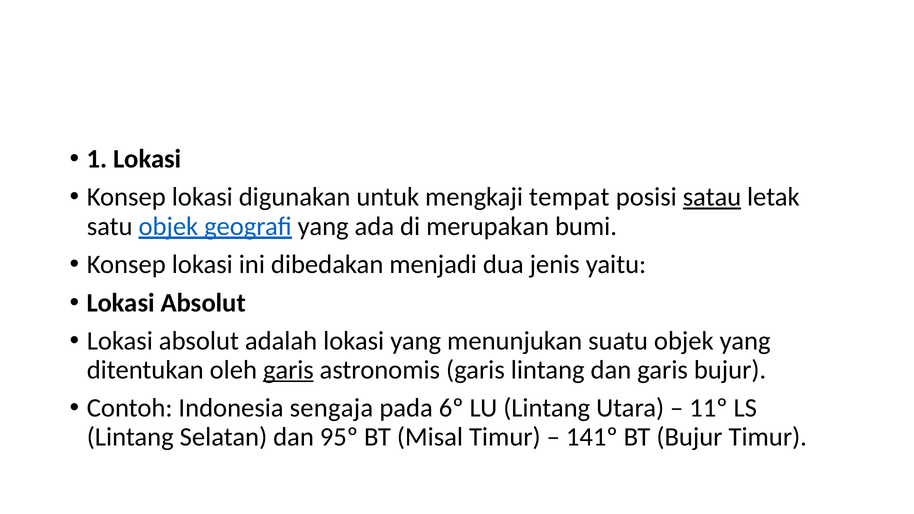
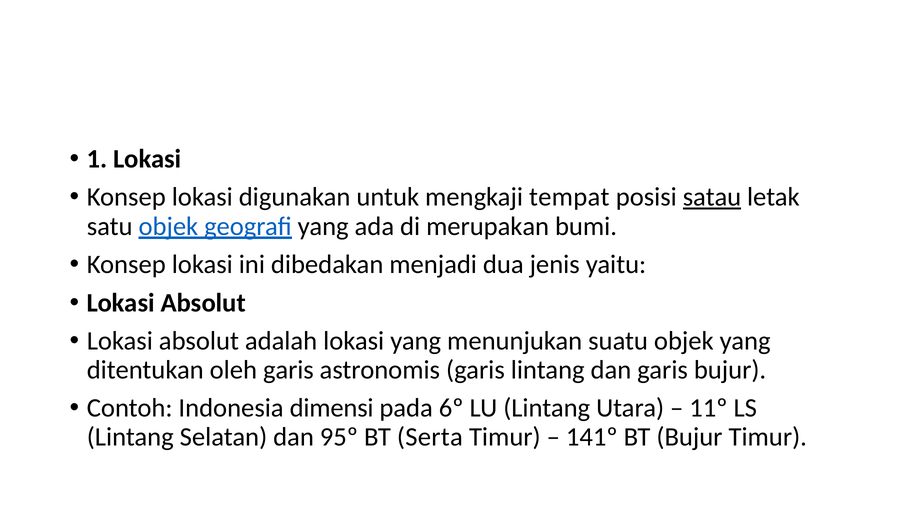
garis underline: present -> none (288, 370)
sengaja: sengaja -> dimensi (332, 408)
Misal: Misal -> Serta (430, 437)
